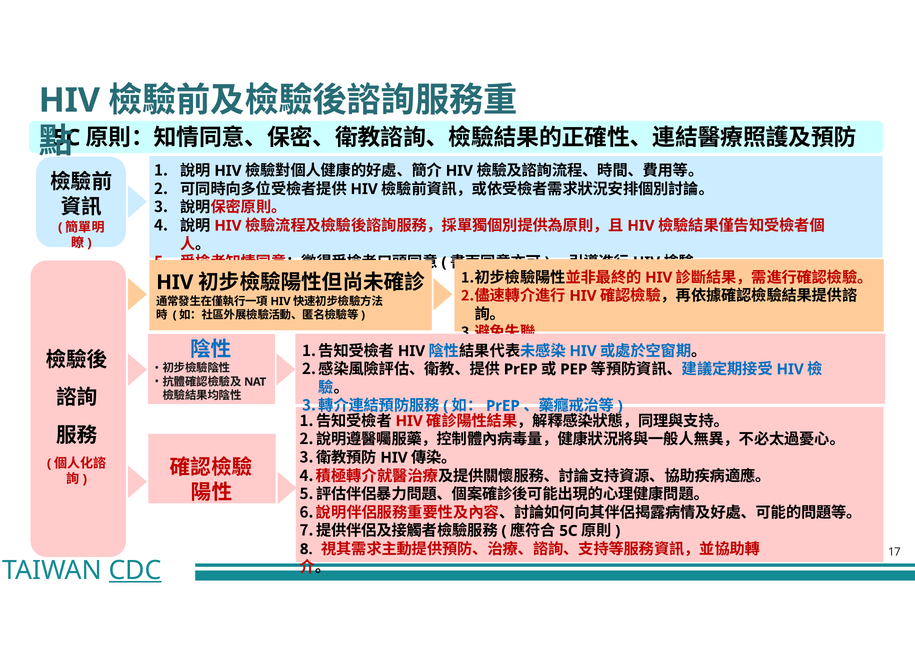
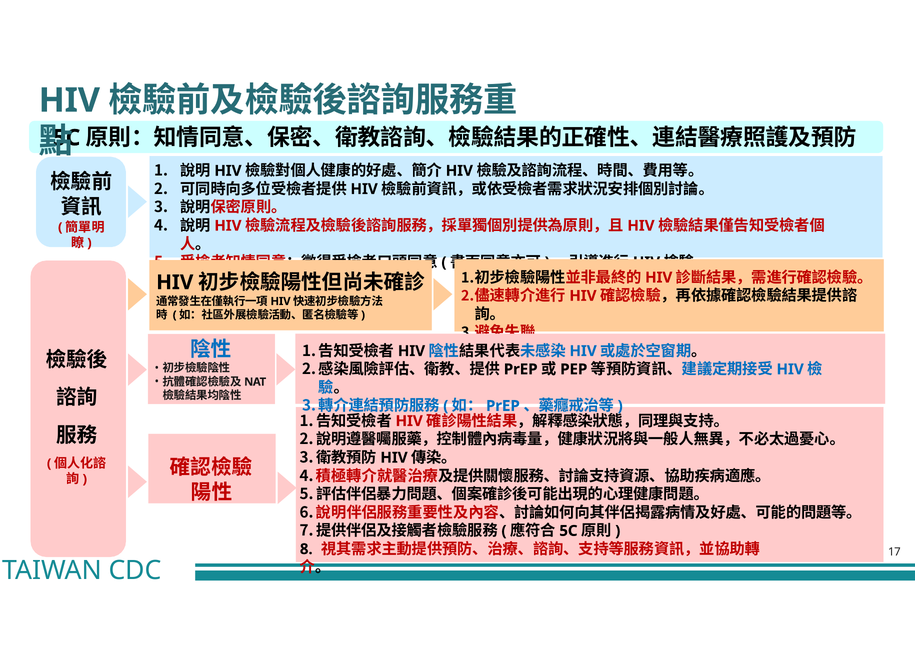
CDC underline: present -> none (135, 571)
